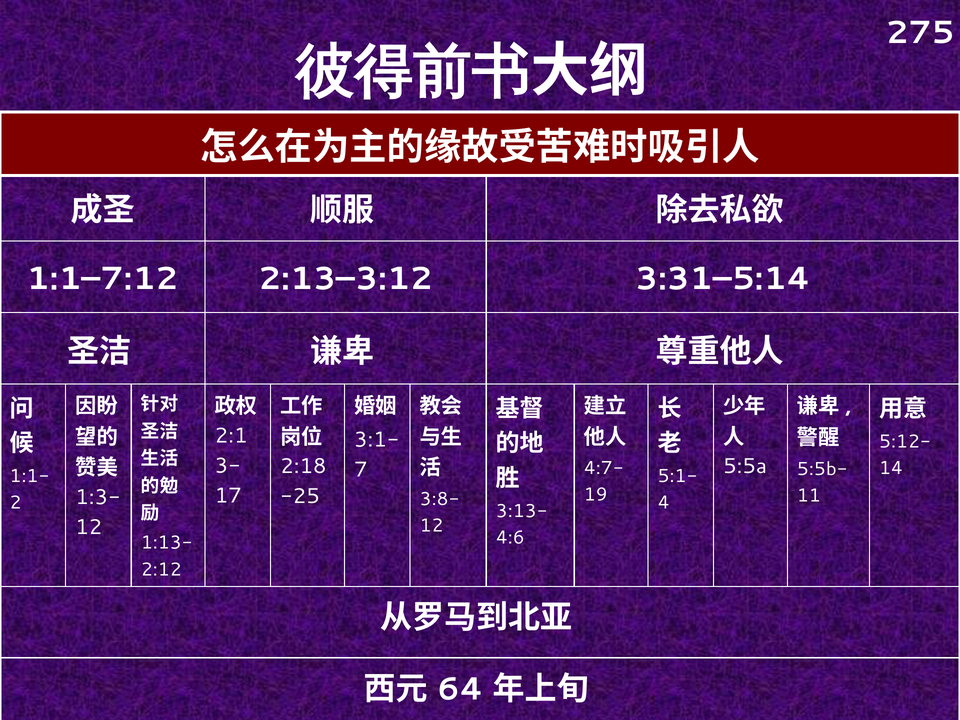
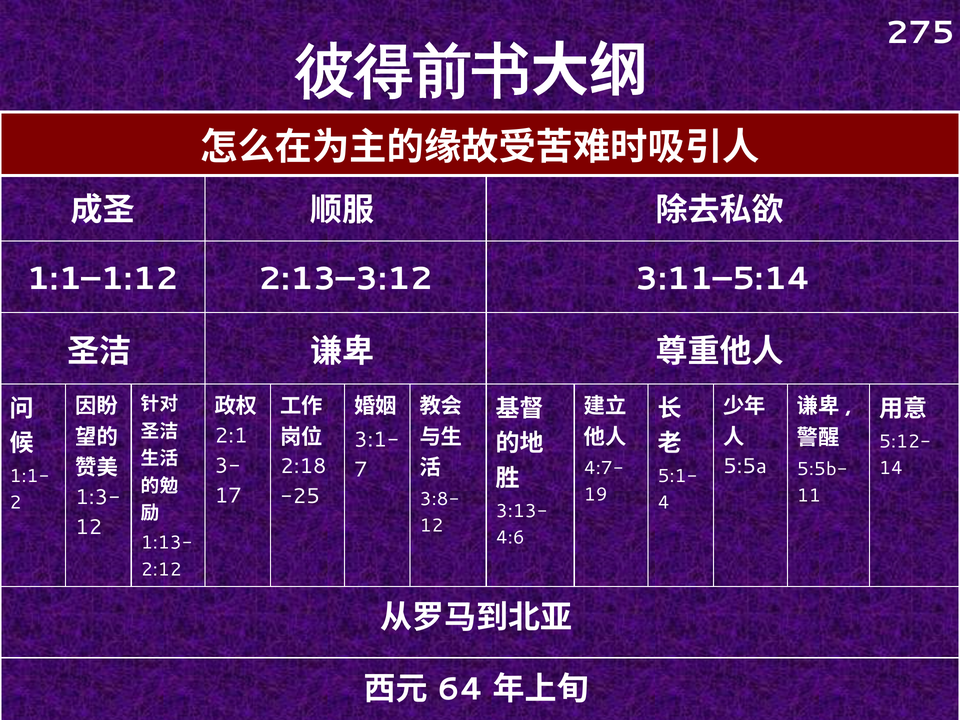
1:1–7:12: 1:1–7:12 -> 1:1–1:12 (103, 279)
3:31–5:14: 3:31–5:14 -> 3:11–5:14 (723, 279)
